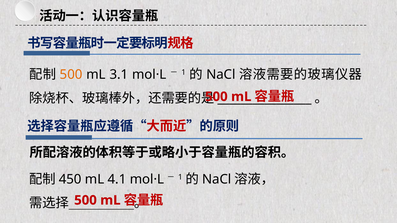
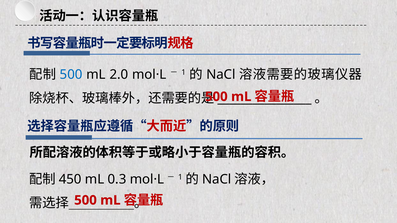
500 colour: orange -> blue (71, 74)
3.1: 3.1 -> 2.0 (119, 74)
4.1: 4.1 -> 0.3 (117, 179)
